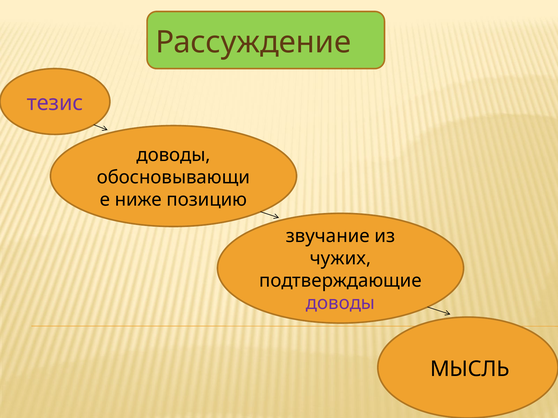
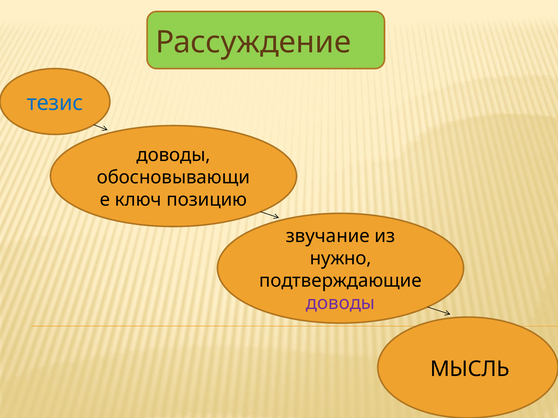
тезис colour: purple -> blue (55, 103)
ниже: ниже -> ключ (138, 200)
чужих: чужих -> нужно (341, 259)
